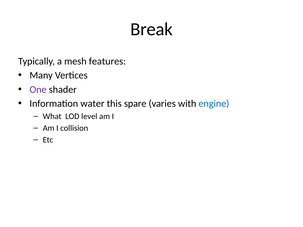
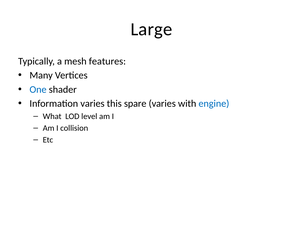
Break: Break -> Large (151, 29)
One colour: purple -> blue (38, 90)
Information water: water -> varies (92, 104)
